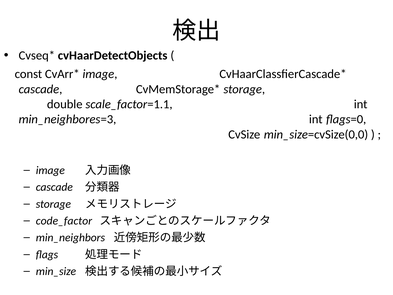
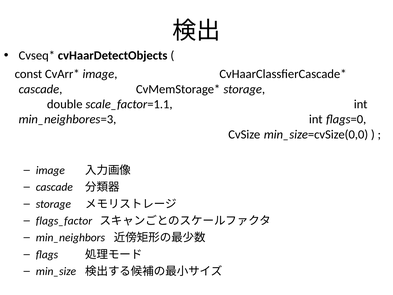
code_factor: code_factor -> flags_factor (64, 221)
